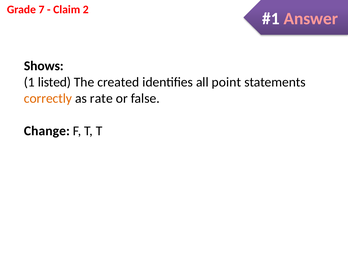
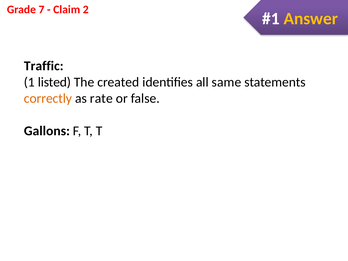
Answer colour: pink -> yellow (311, 19)
Shows: Shows -> Traffic (44, 66)
point: point -> same (226, 82)
Change: Change -> Gallons (47, 131)
